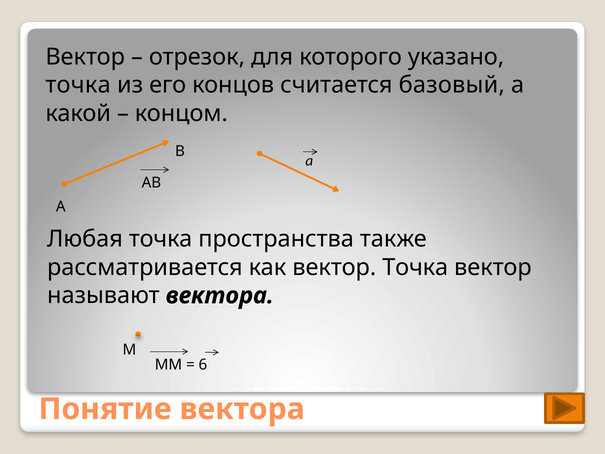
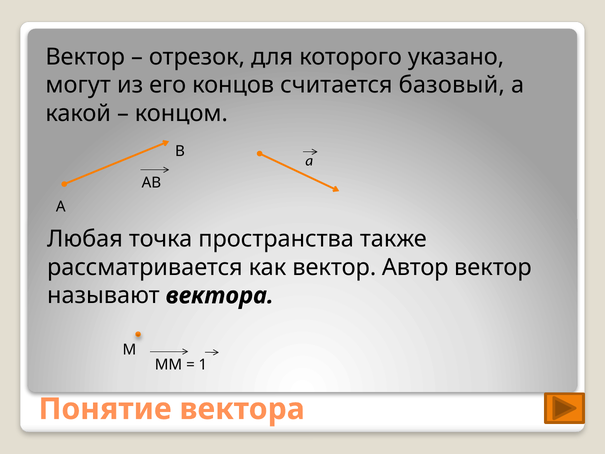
точка: точка -> могут (78, 85)
вектор Точка: Точка -> Автор (415, 267)
6: 6 -> 1 (203, 364)
